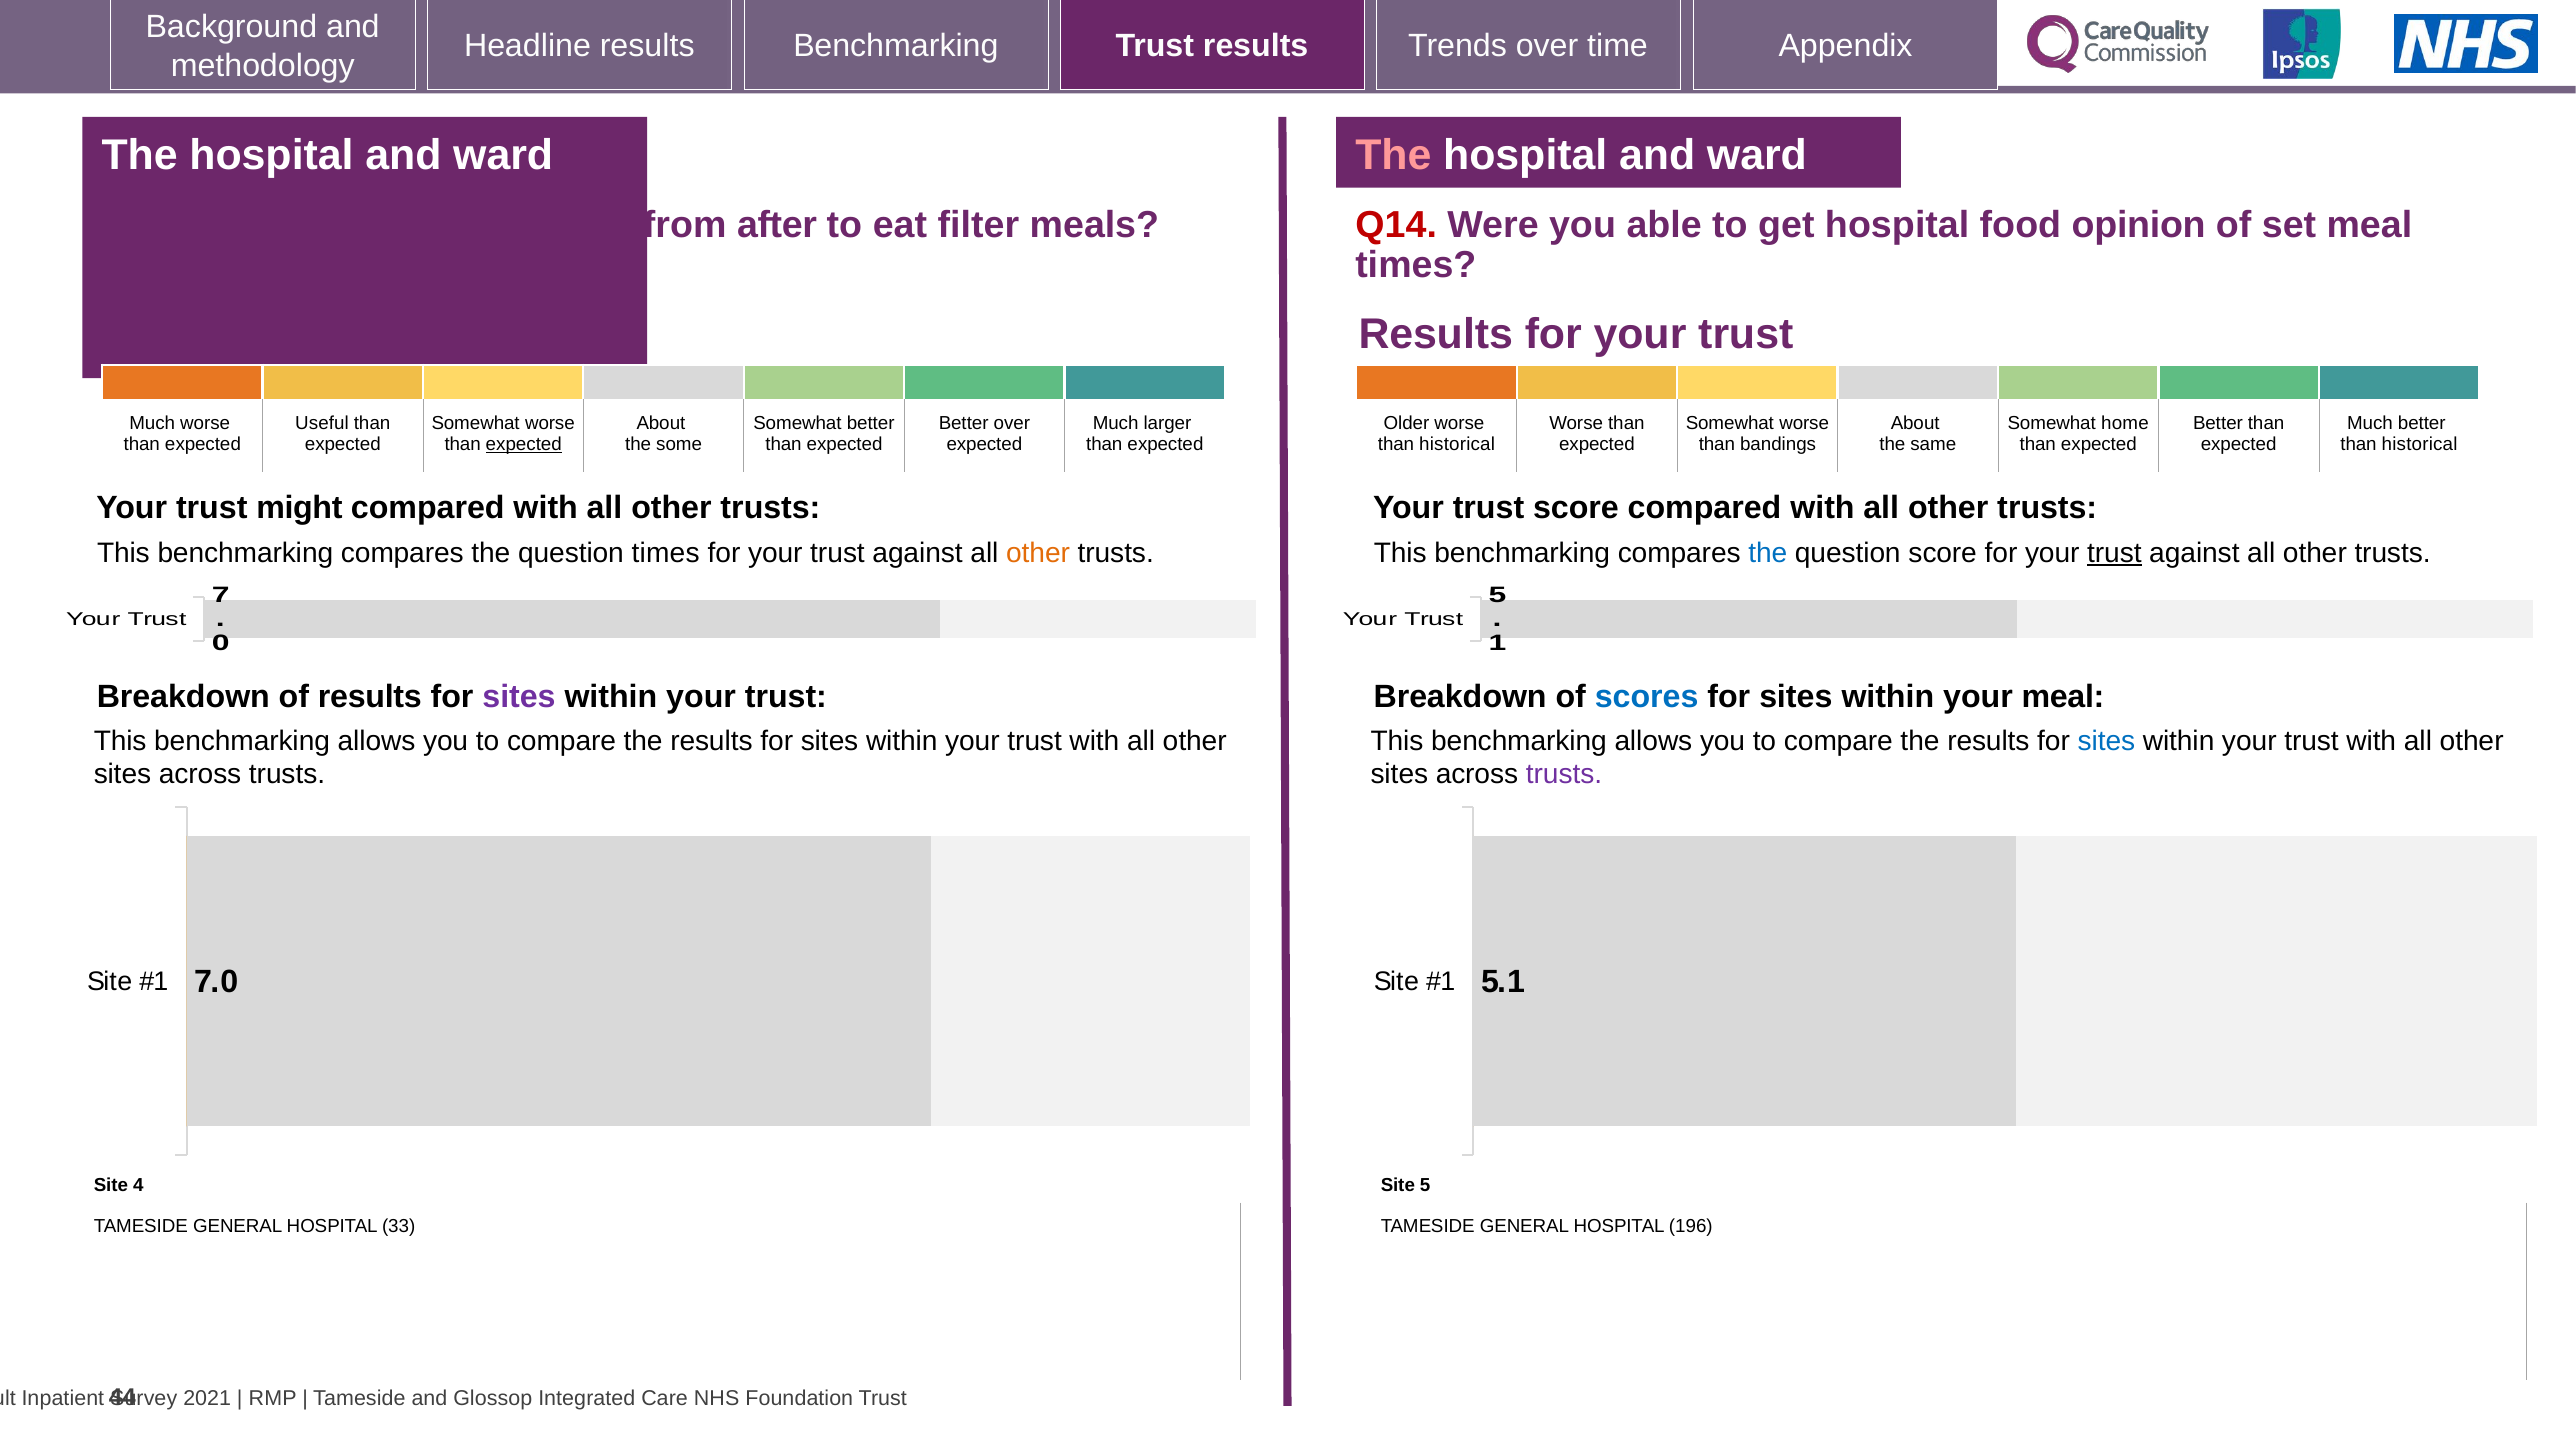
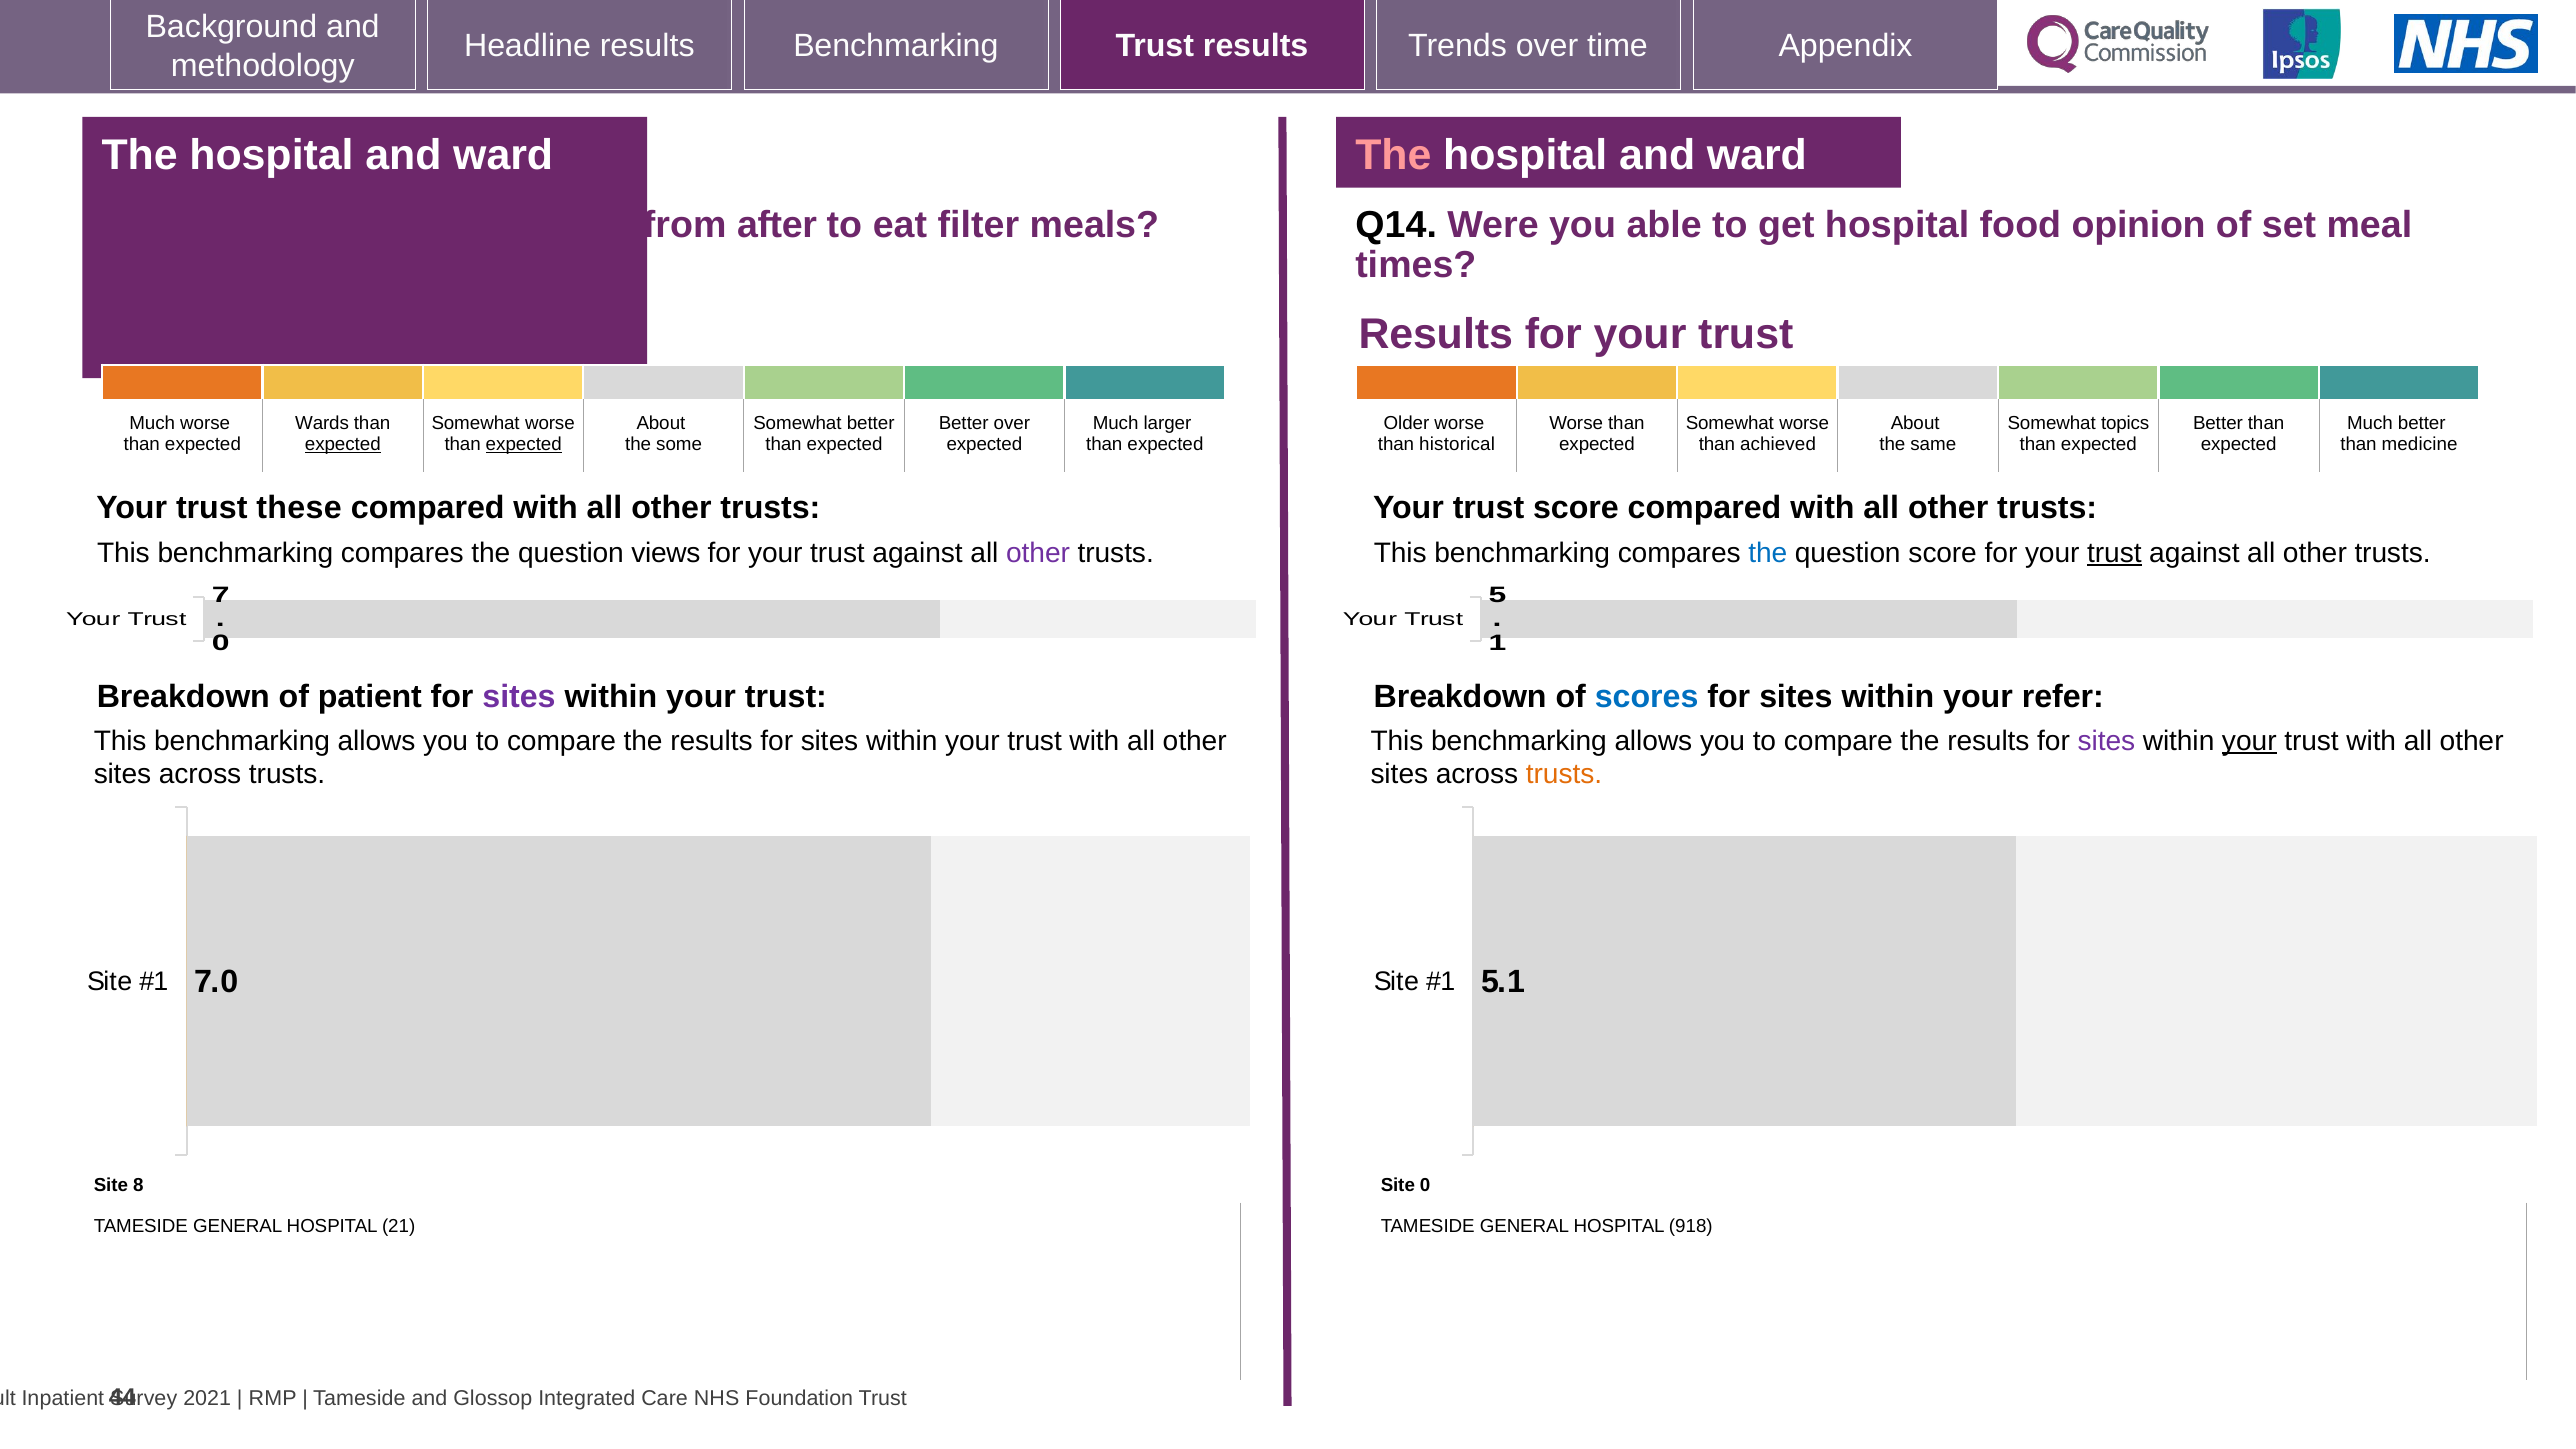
Q14 colour: red -> black (1396, 225)
Useful: Useful -> Wards (322, 423)
home: home -> topics (2125, 423)
expected underline: none -> present (343, 444)
bandings: bandings -> achieved (1778, 444)
historical: historical -> medicine (2420, 444)
might: might -> these (299, 508)
question times: times -> views (666, 553)
other colour: orange -> purple (1038, 553)
of results: results -> patient (370, 697)
your meal: meal -> refer (2063, 697)
sites colour: blue -> purple (2106, 741)
your underline: none -> present (2249, 741)
trusts colour: purple -> orange (1564, 775)
4: 4 -> 8 (138, 1185)
Site 5: 5 -> 0 (1425, 1185)
33: 33 -> 21 (399, 1227)
196: 196 -> 918 (1691, 1227)
